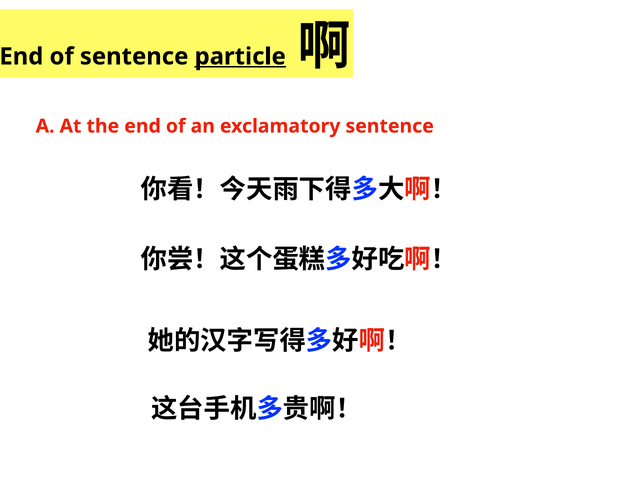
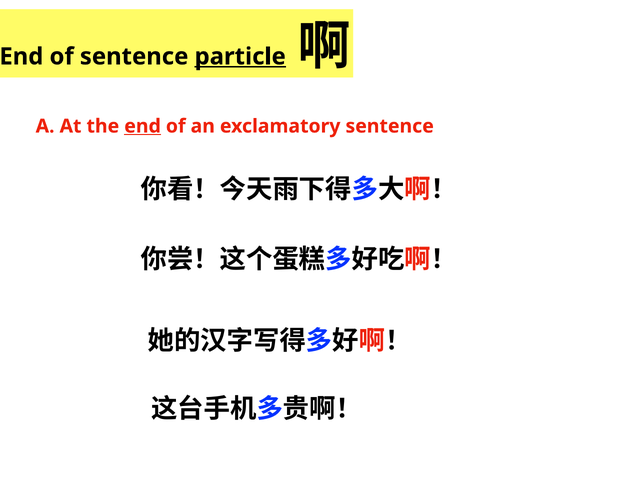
end underline: none -> present (143, 126)
